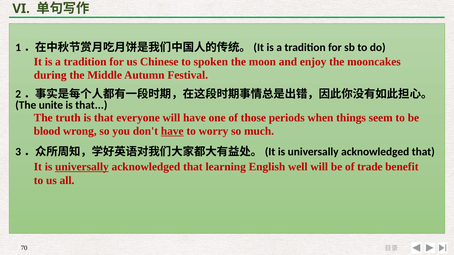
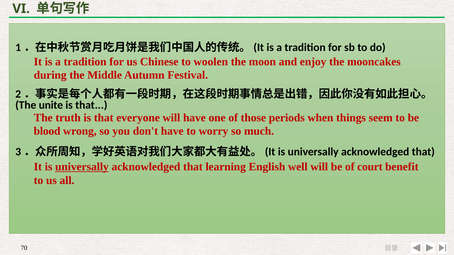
spoken: spoken -> woolen (211, 62)
have underline: present -> none (172, 131)
trade: trade -> court (370, 167)
